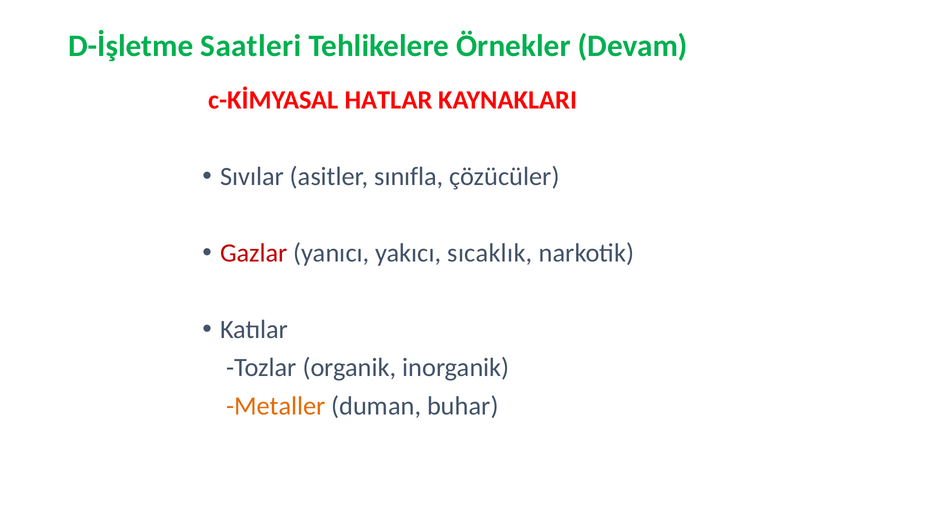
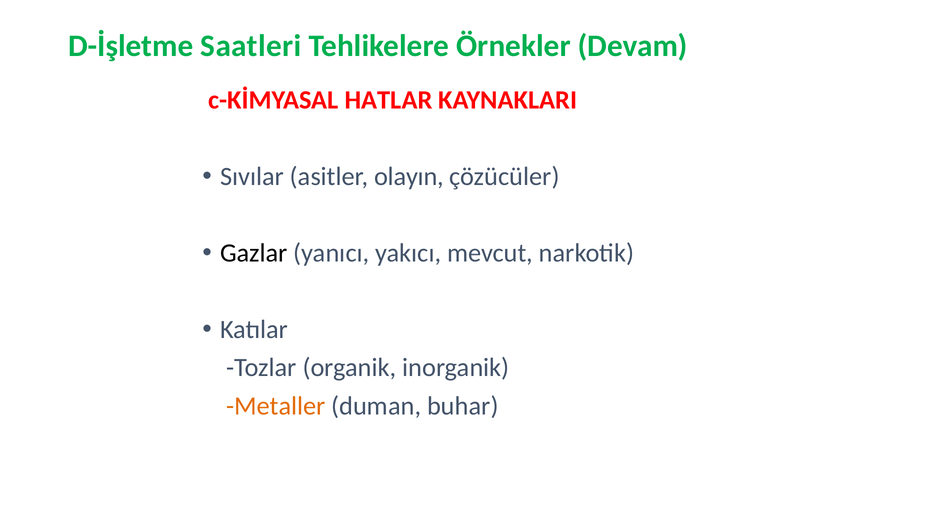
sınıfla: sınıfla -> olayın (409, 177)
Gazlar colour: red -> black (254, 253)
sıcaklık: sıcaklık -> mevcut (490, 253)
